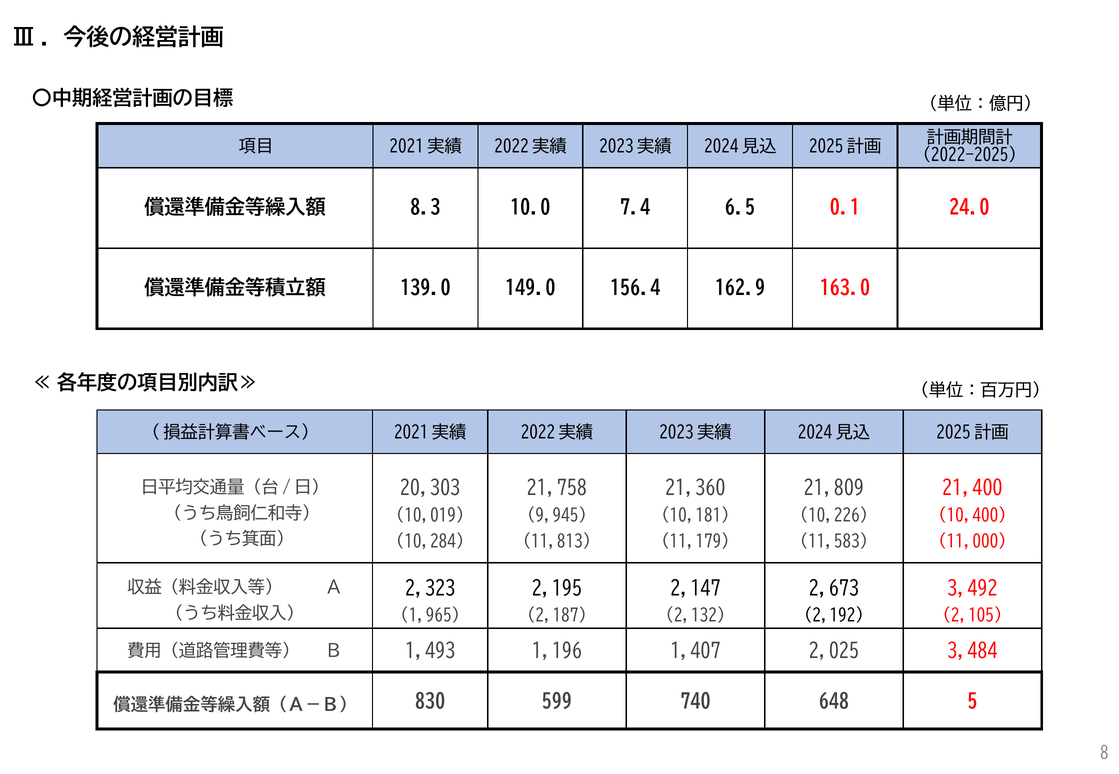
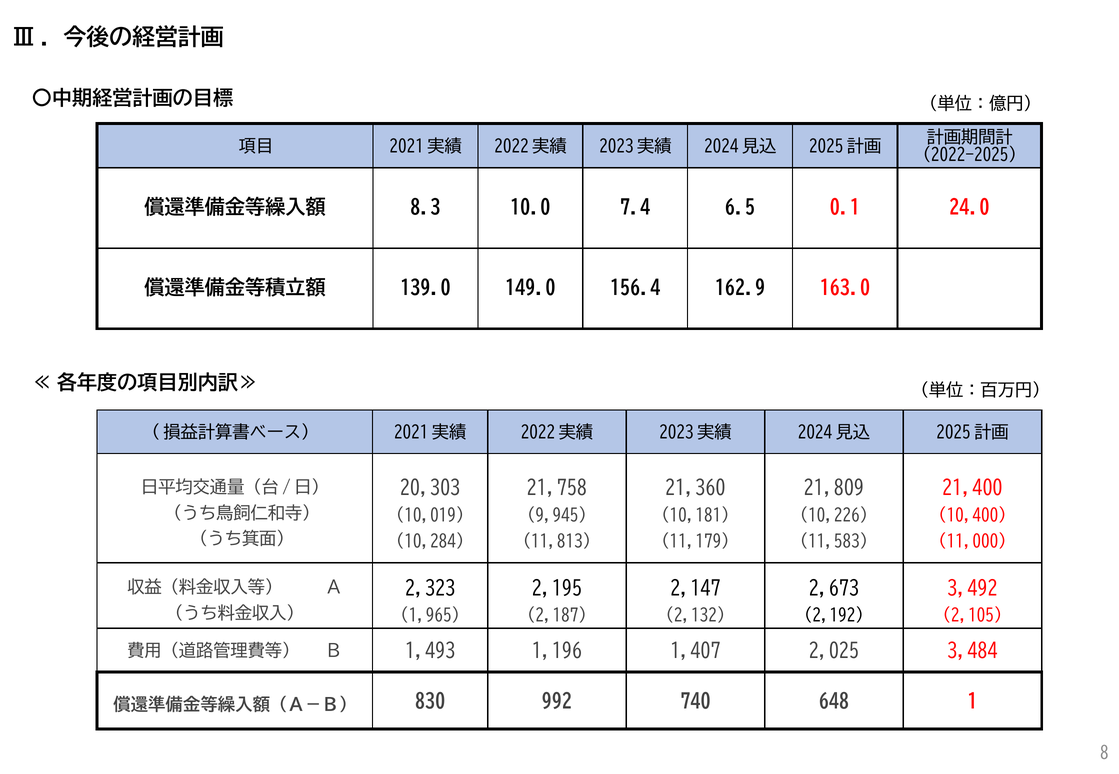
599: 599 -> 992 (557, 702)
5: 5 -> 1 (972, 702)
